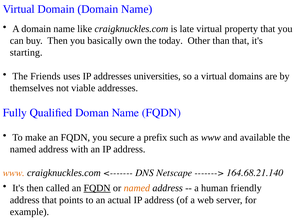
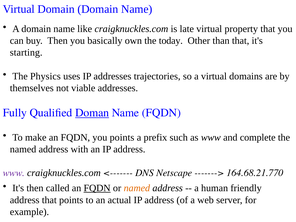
Friends: Friends -> Physics (45, 76)
universities: universities -> trajectories (157, 76)
Doman underline: none -> present (92, 113)
you secure: secure -> points (122, 137)
available: available -> complete (258, 137)
www colour: orange -> purple (14, 173)
164.68.21.140: 164.68.21.140 -> 164.68.21.770 (255, 173)
